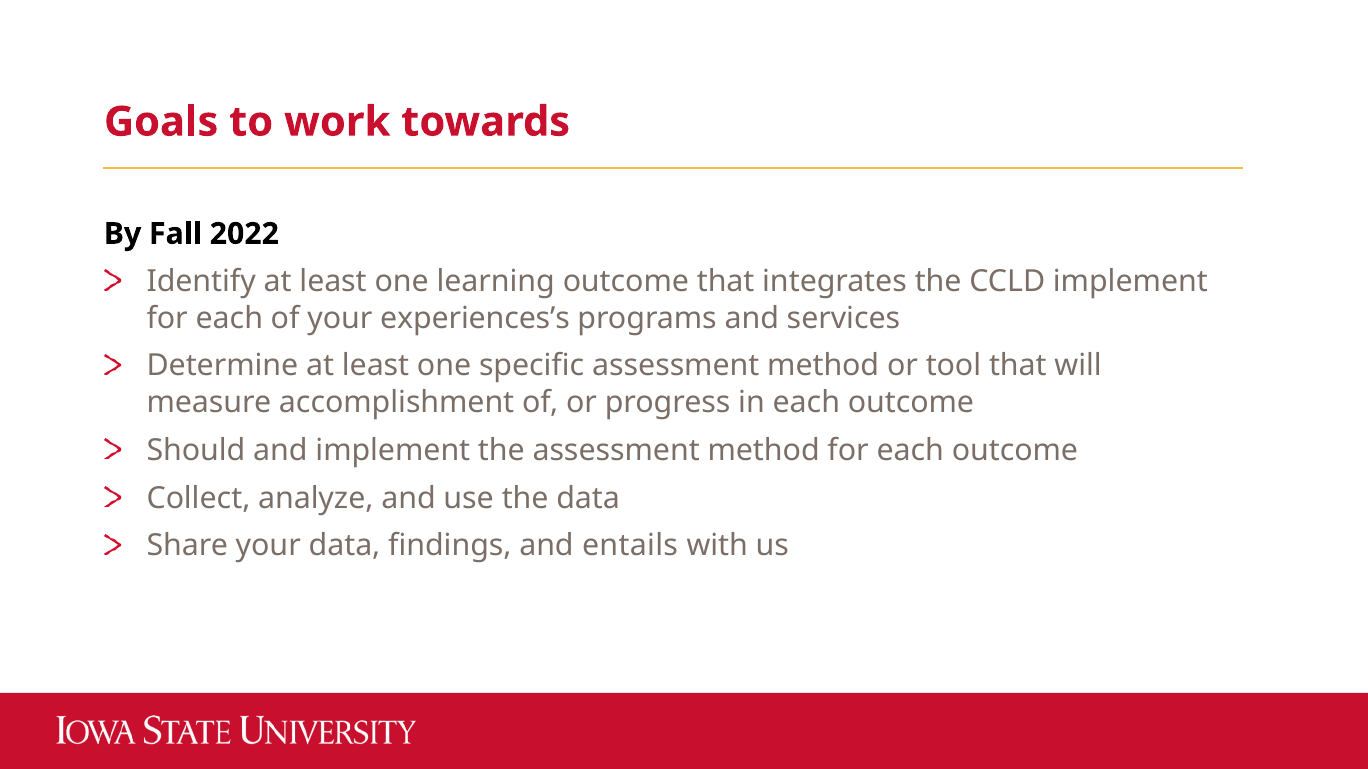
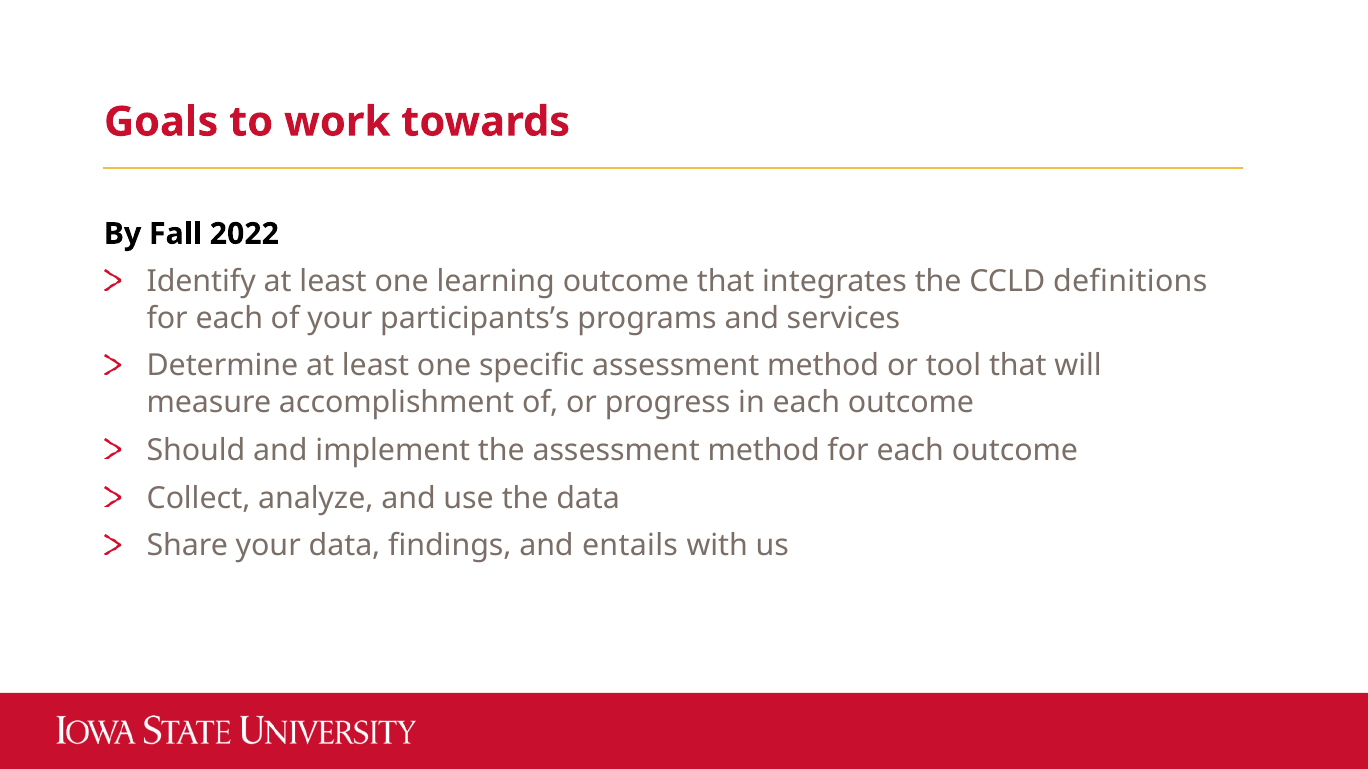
CCLD implement: implement -> definitions (1130, 282)
experiences’s: experiences’s -> participants’s (475, 318)
